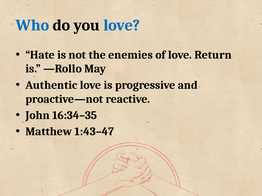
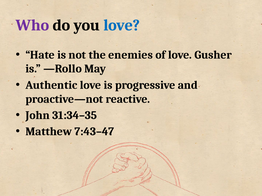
Who colour: blue -> purple (32, 25)
Return: Return -> Gusher (213, 55)
16:34–35: 16:34–35 -> 31:34–35 (75, 116)
1:43–47: 1:43–47 -> 7:43–47 (94, 132)
